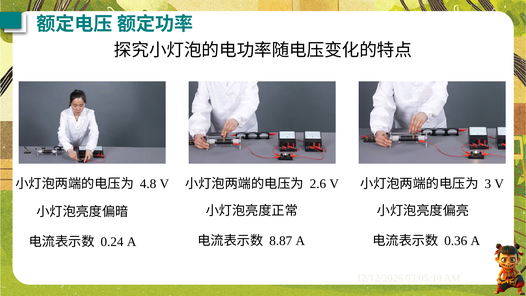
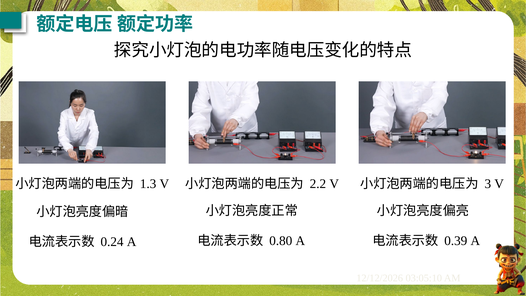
4.8: 4.8 -> 1.3 (148, 184)
2.6: 2.6 -> 2.2 (318, 184)
8.87: 8.87 -> 0.80 (281, 241)
0.36: 0.36 -> 0.39 (456, 241)
